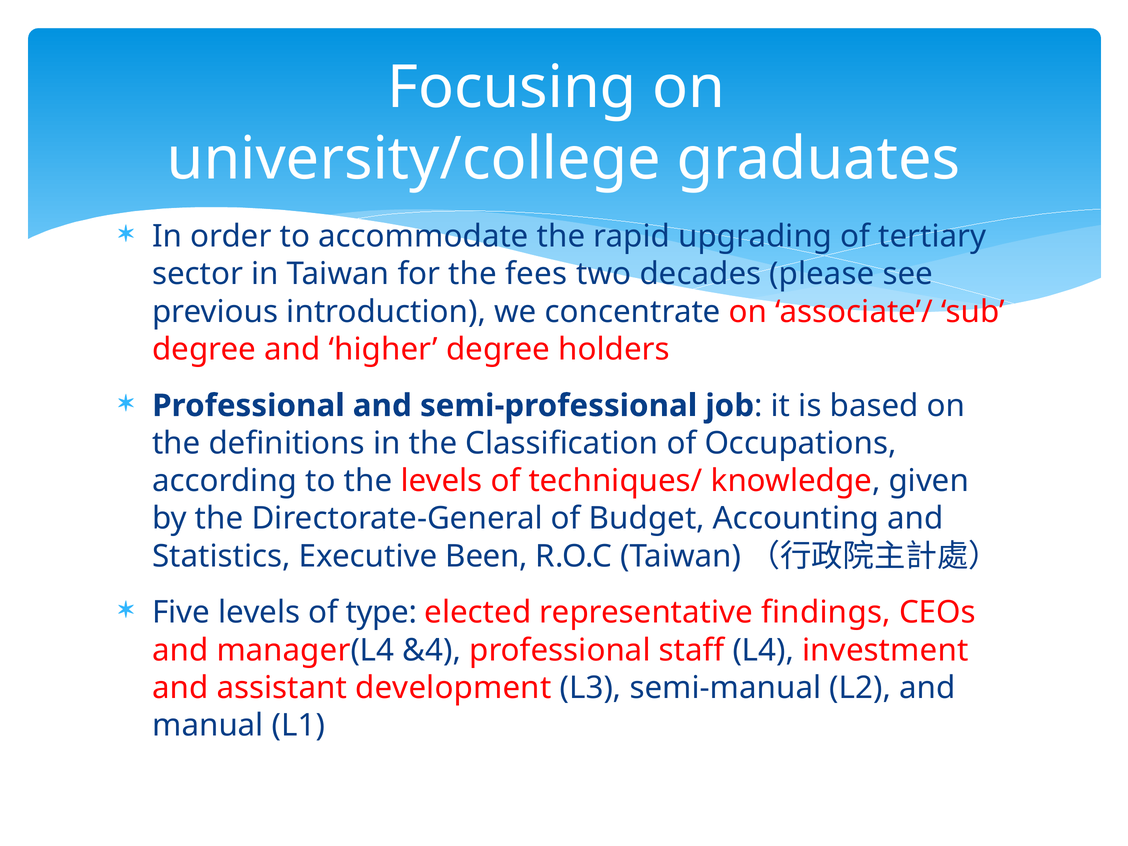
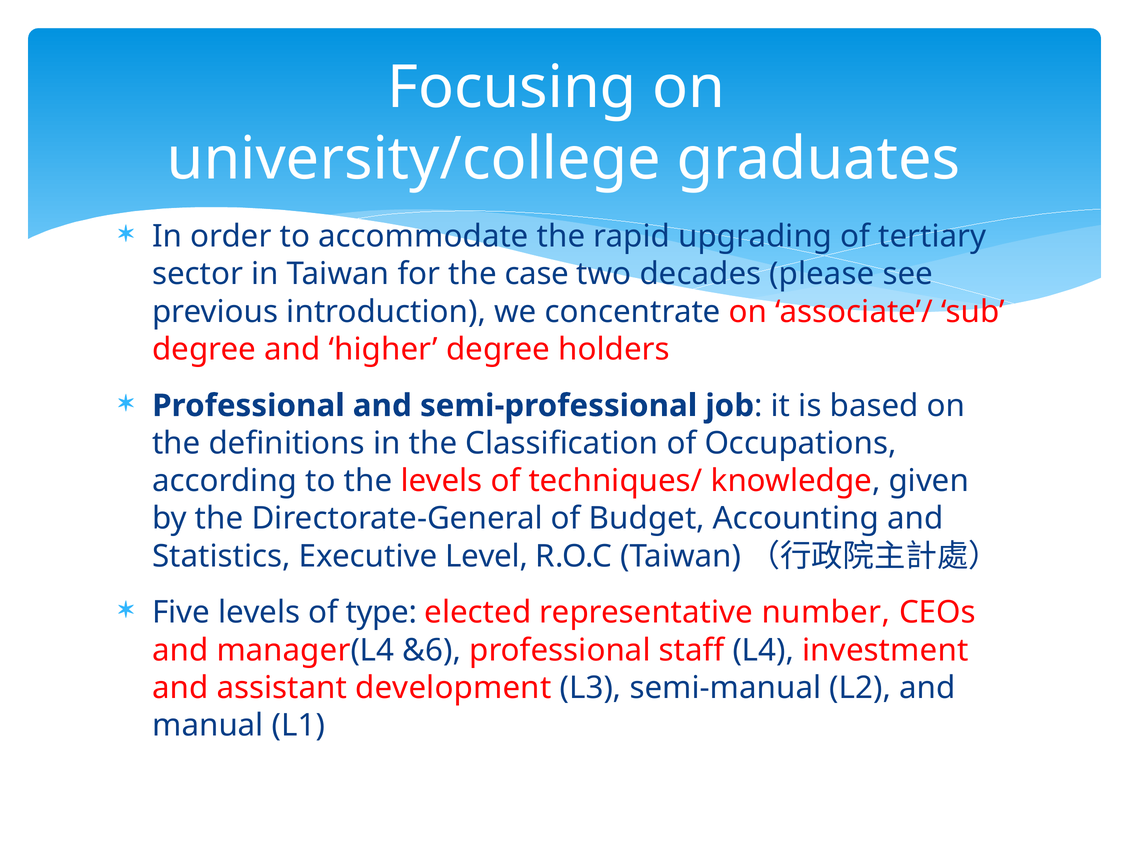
fees: fees -> case (537, 274)
Been: Been -> Level (487, 556)
findings: findings -> number (826, 613)
&4: &4 -> &6 (432, 650)
